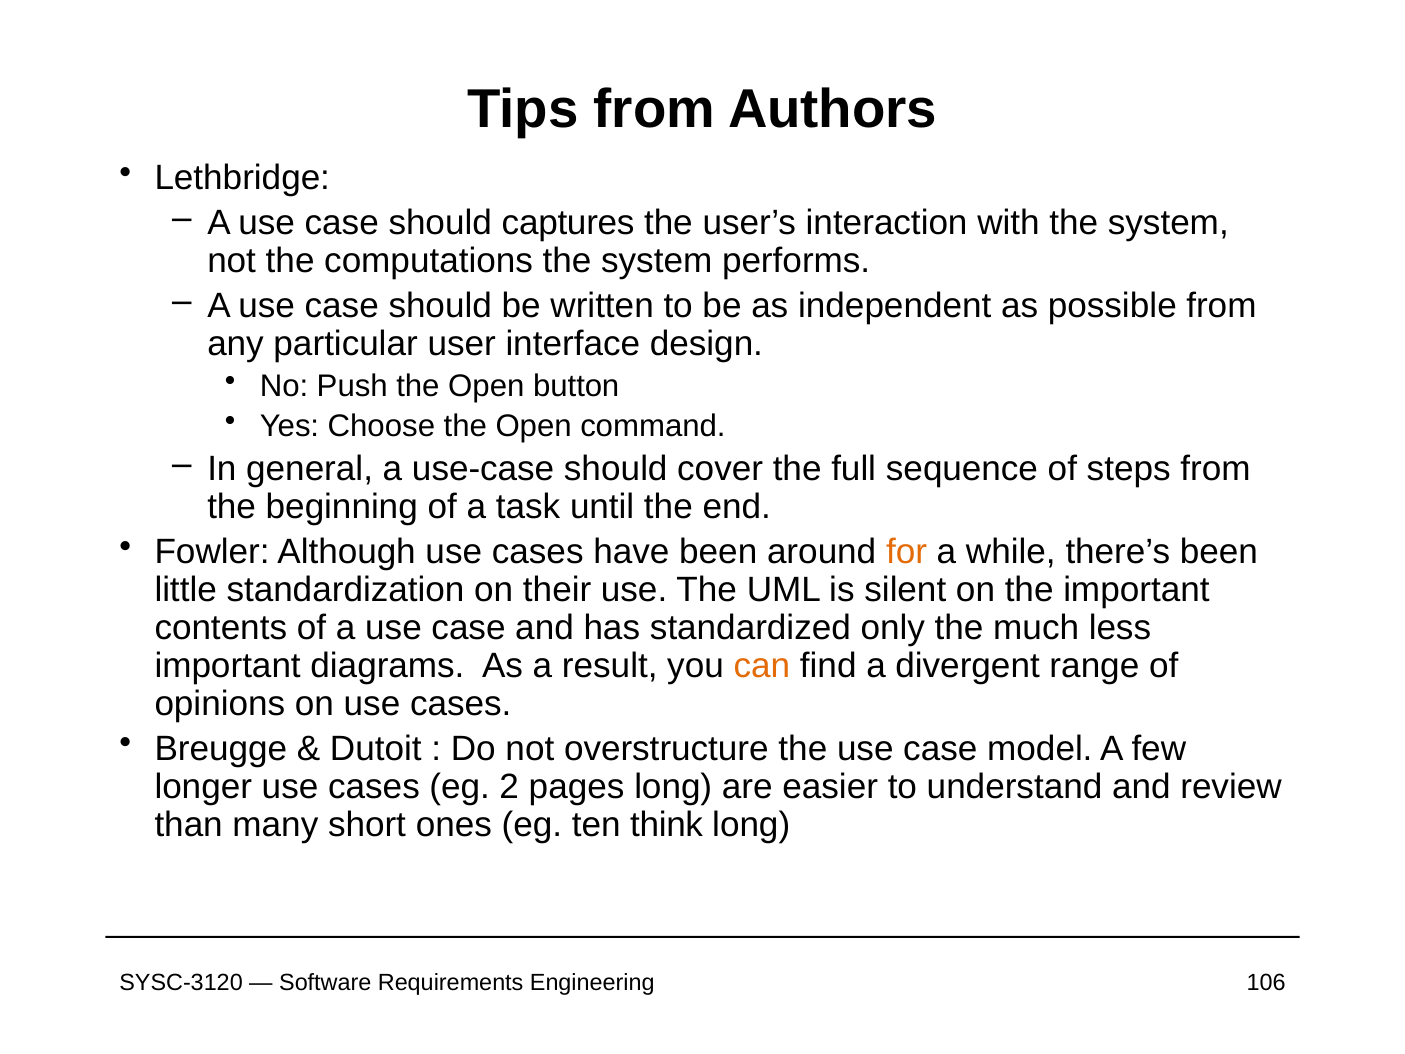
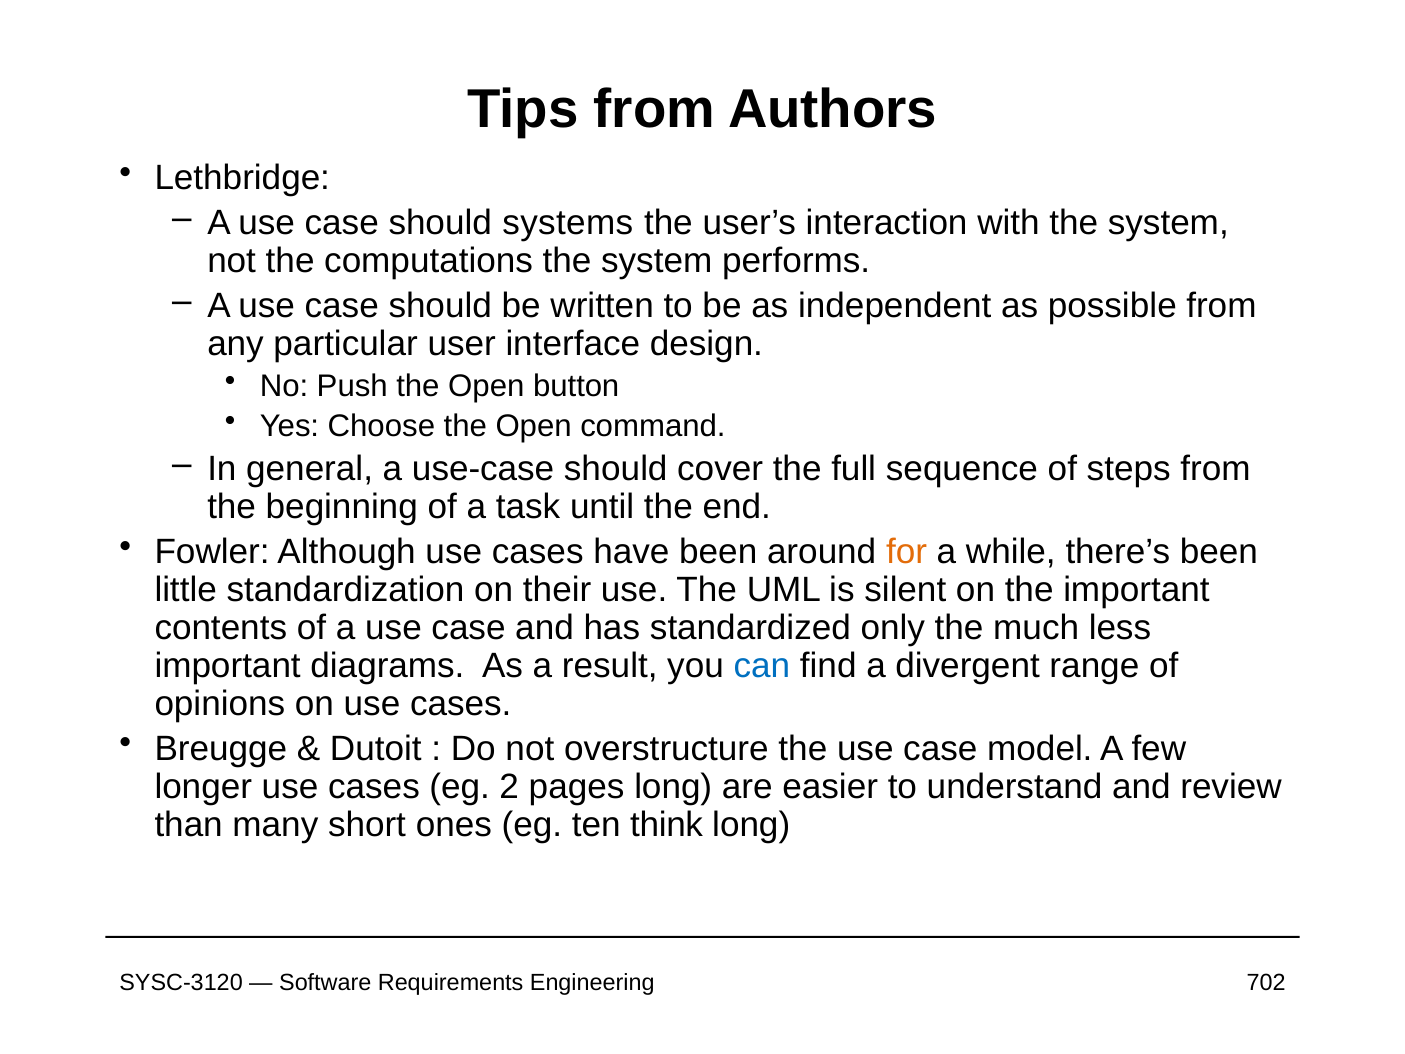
captures: captures -> systems (568, 223)
can colour: orange -> blue (762, 665)
106: 106 -> 702 (1266, 983)
